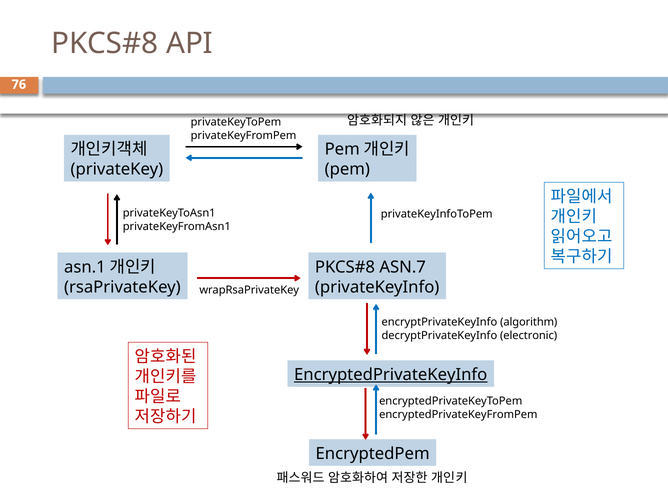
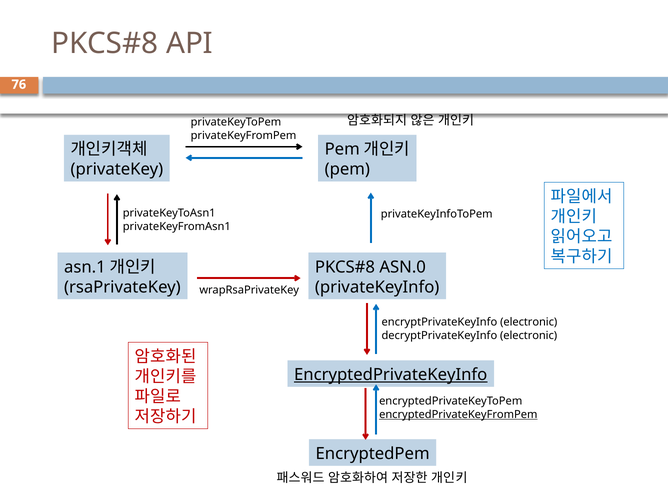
ASN.7: ASN.7 -> ASN.0 (403, 267)
encryptPrivateKeyInfo algorithm: algorithm -> electronic (529, 322)
encryptedPrivateKeyFromPem underline: none -> present (458, 414)
